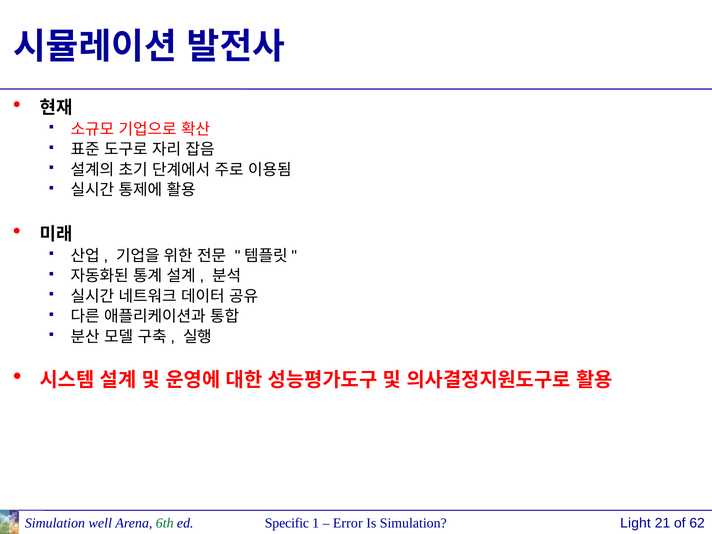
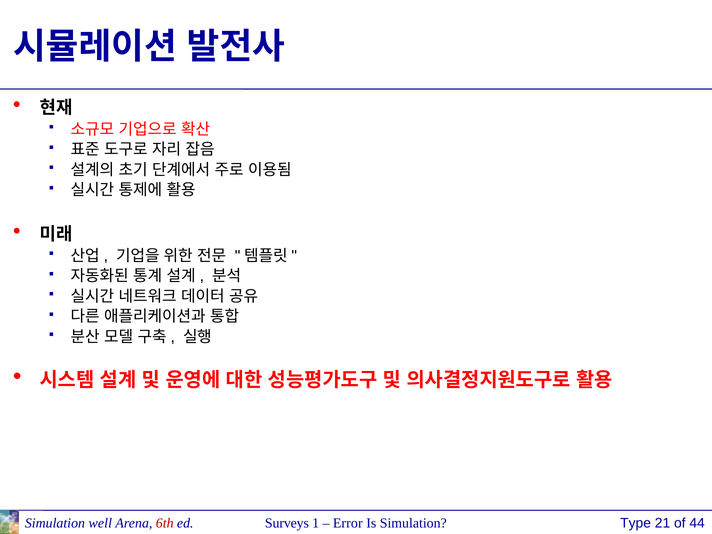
6th colour: green -> red (165, 523)
Specific: Specific -> Surveys (287, 523)
Light: Light -> Type (636, 523)
62: 62 -> 44 (697, 523)
